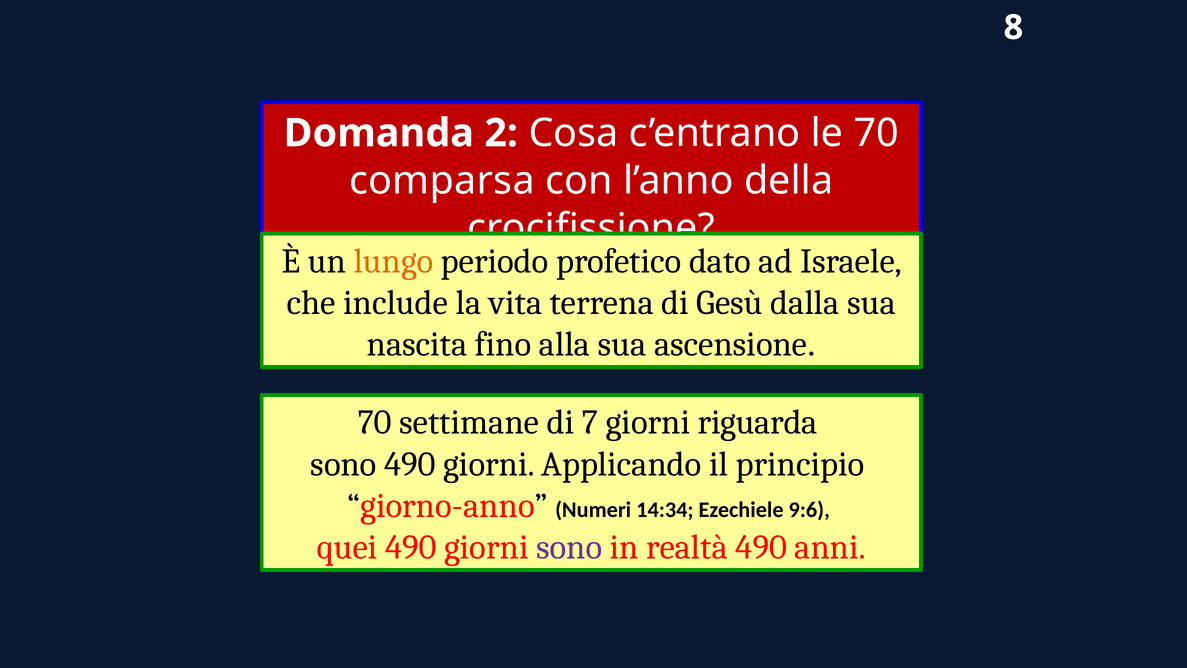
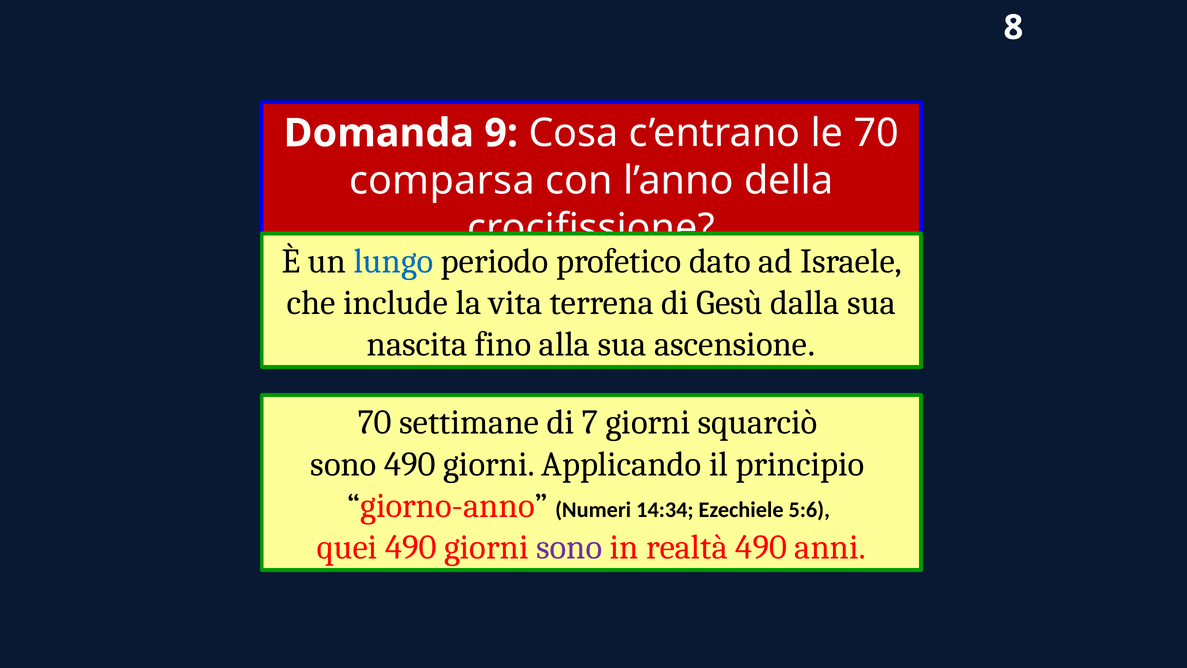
2: 2 -> 9 (501, 133)
lungo colour: orange -> blue (394, 261)
riguarda: riguarda -> squarciò (758, 422)
9:6: 9:6 -> 5:6 (809, 510)
